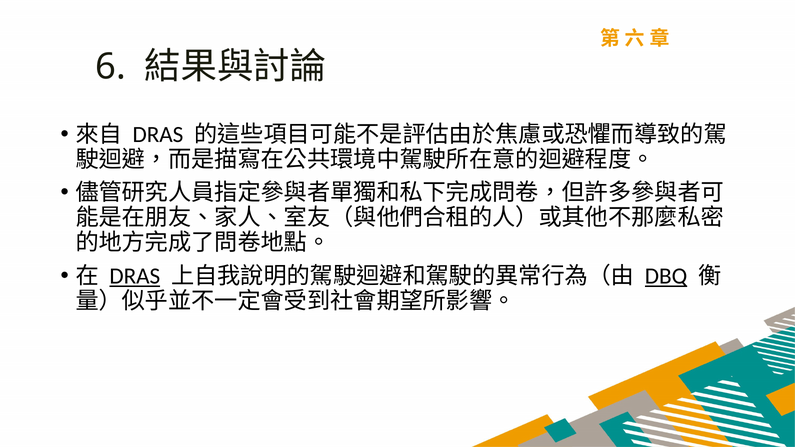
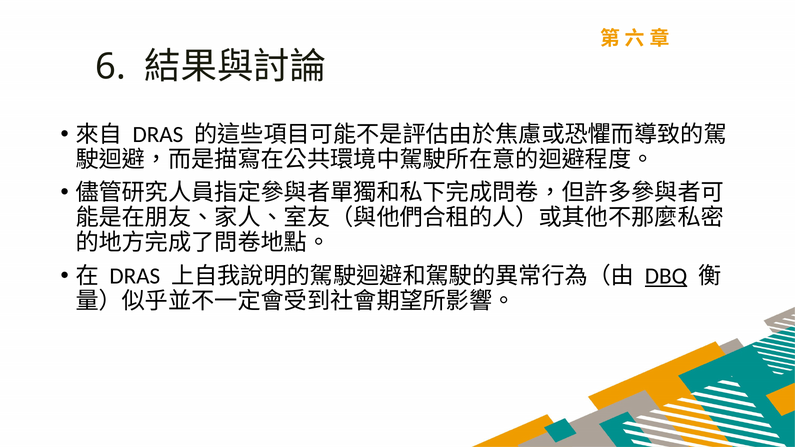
DRAS underline: present -> none (135, 276)
